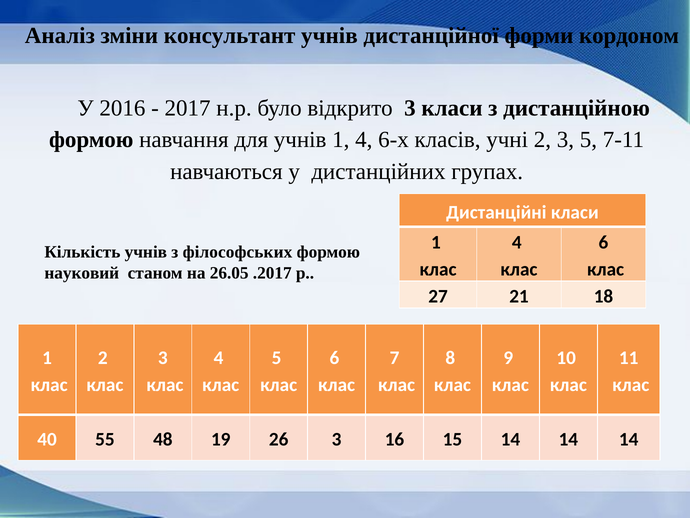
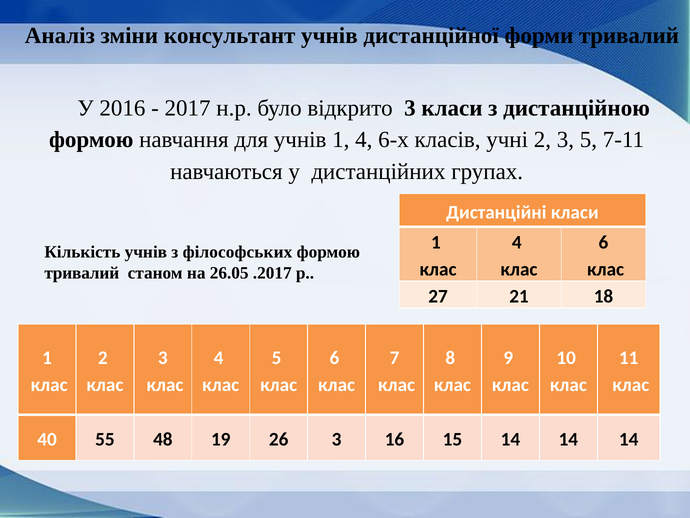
форми кордоном: кордоном -> тривалий (629, 36)
науковий: науковий -> тривалий (82, 273)
